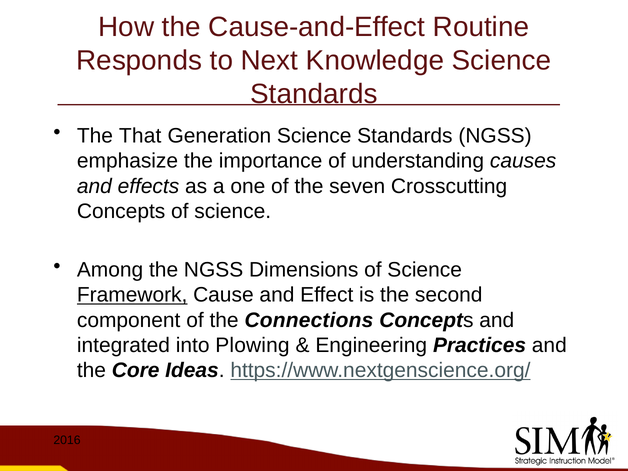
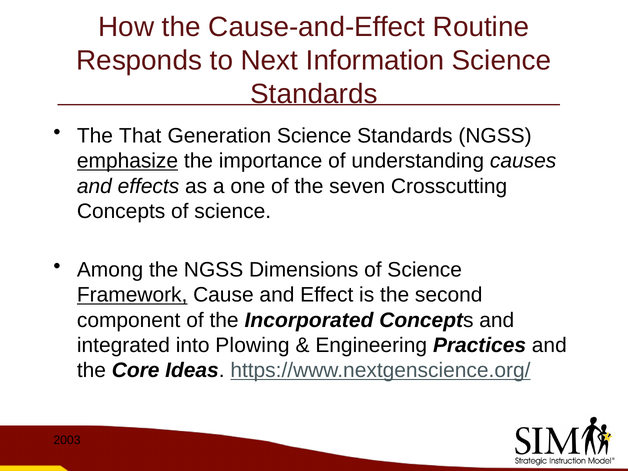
Knowledge: Knowledge -> Information (375, 61)
emphasize underline: none -> present (128, 161)
Connections: Connections -> Incorporated (309, 320)
2016: 2016 -> 2003 (67, 440)
